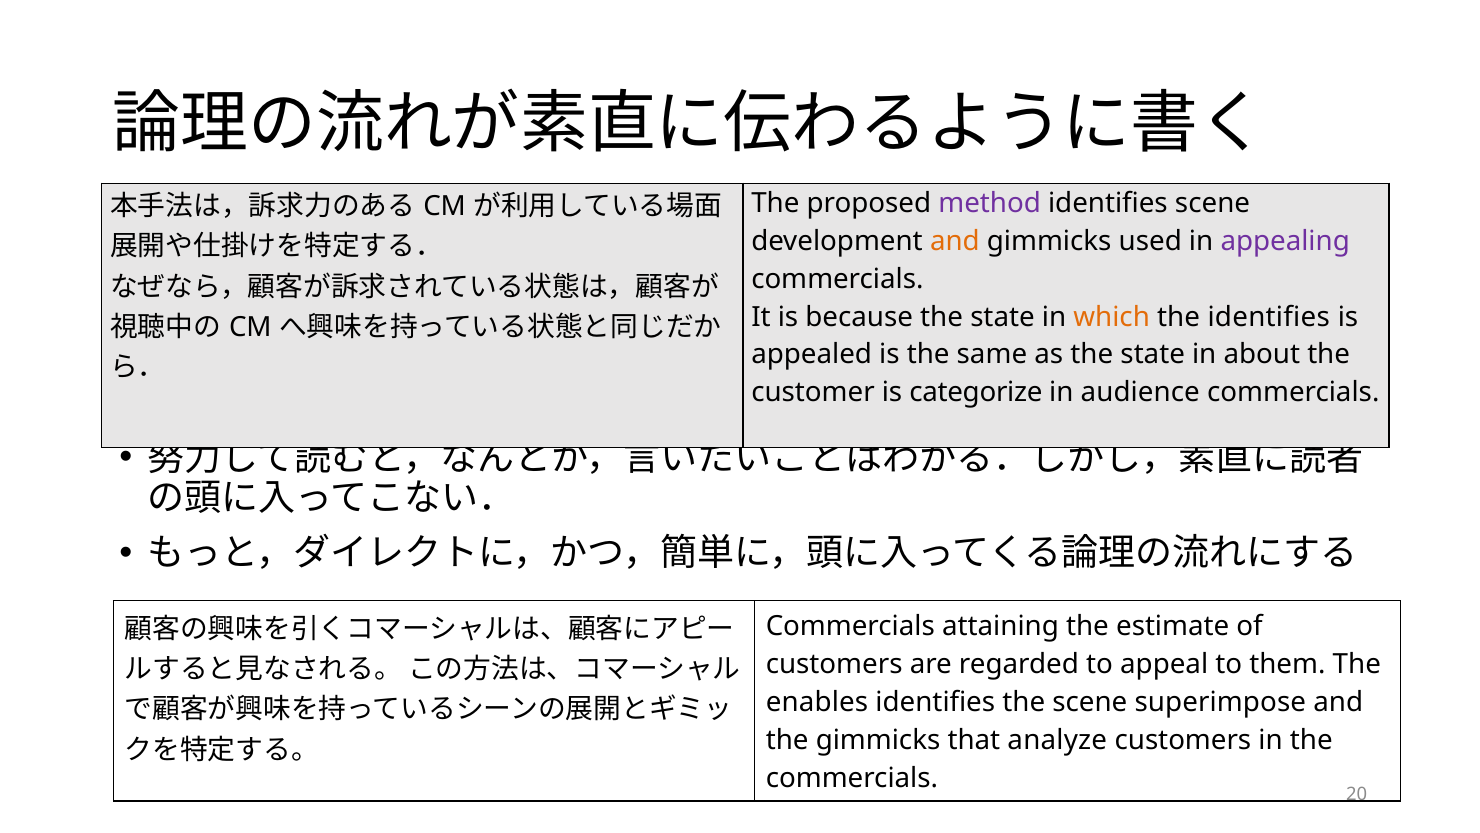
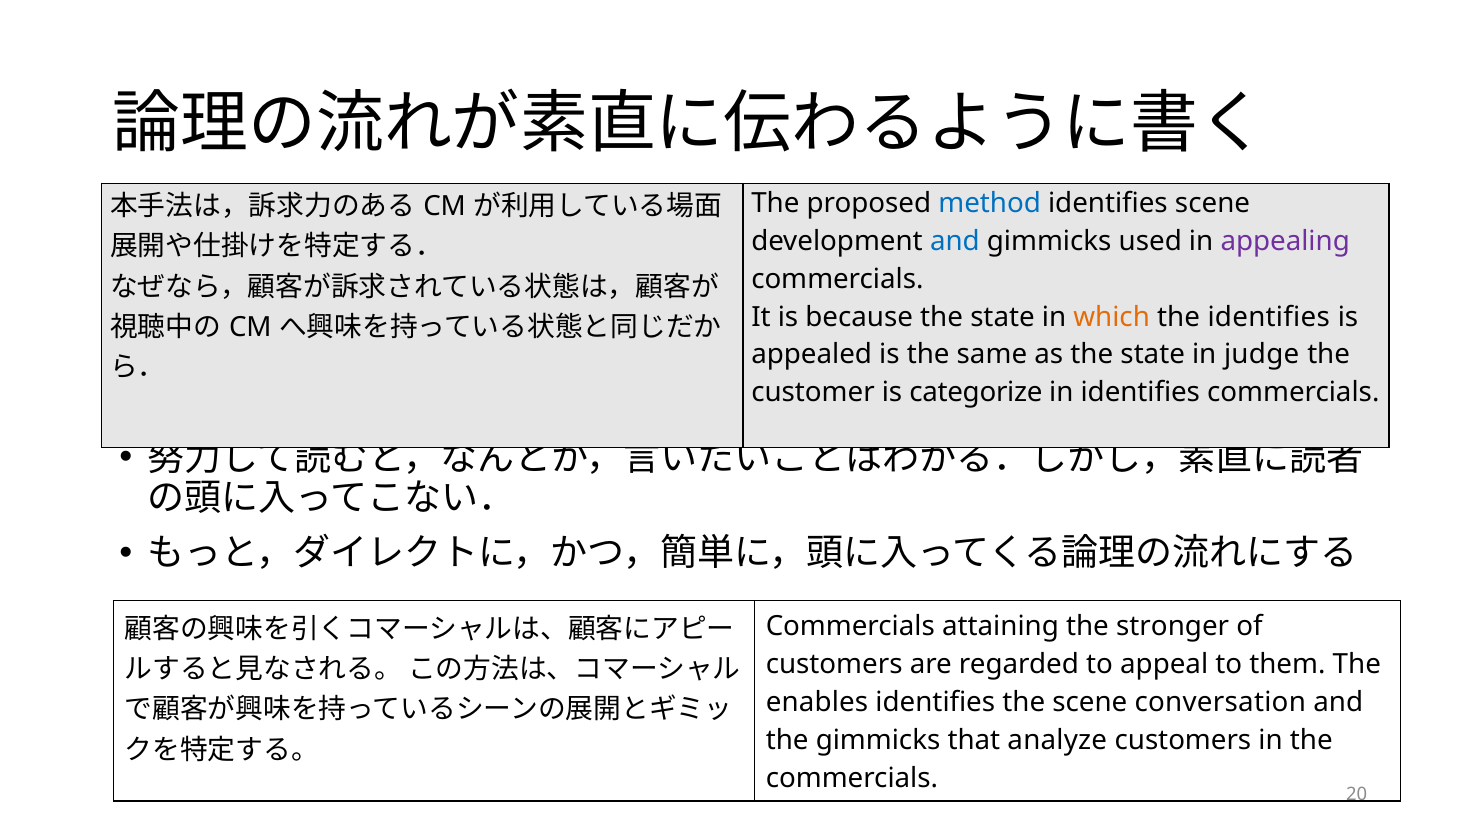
method colour: purple -> blue (990, 204)
and colour: orange -> blue (955, 241)
about: about -> judge (1262, 355)
in audience: audience -> identifies (1140, 392)
estimate: estimate -> stronger (1173, 626)
superimpose: superimpose -> conversation (1220, 702)
